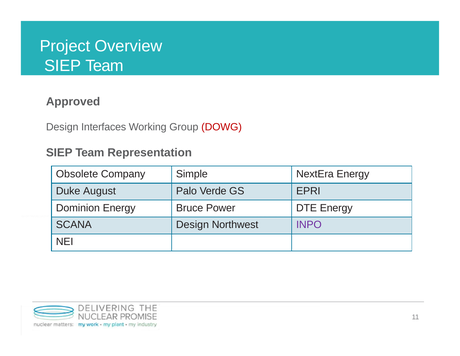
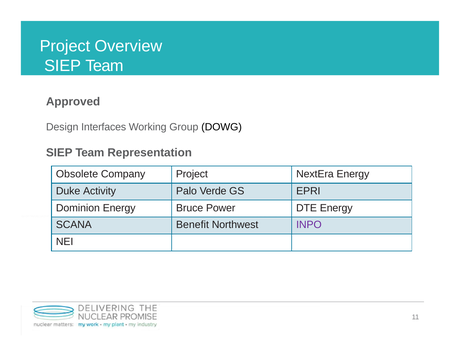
DOWG colour: red -> black (222, 127)
Company Simple: Simple -> Project (192, 174)
August: August -> Activity (100, 191)
SCANA Design: Design -> Benefit (192, 225)
